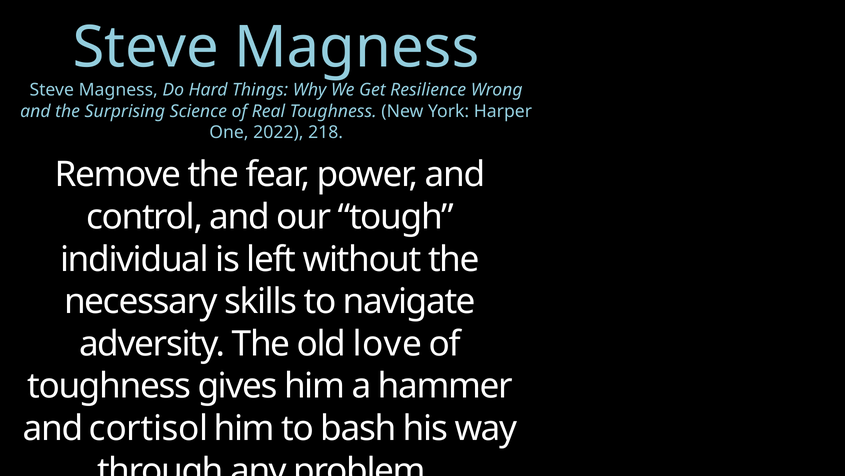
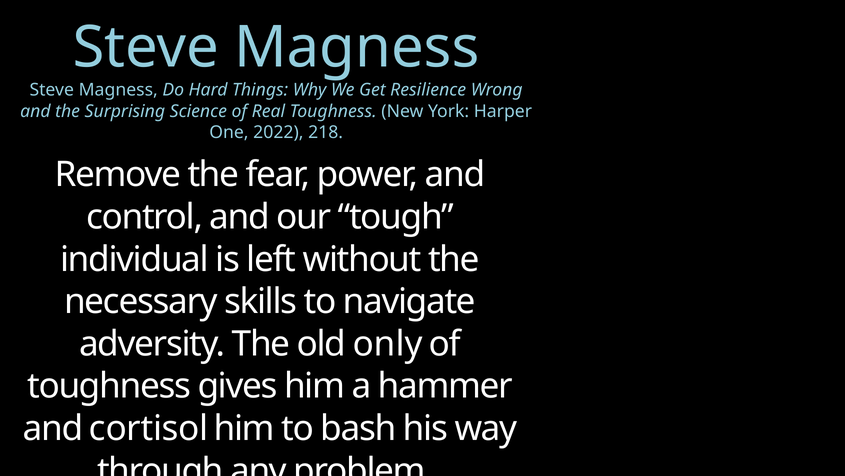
love: love -> only (388, 344)
